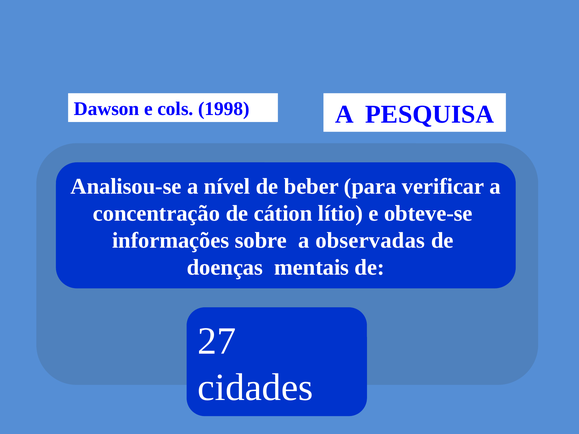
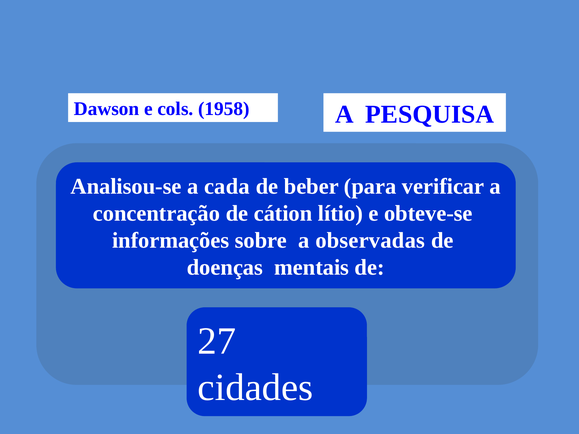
1998: 1998 -> 1958 (224, 109)
nível: nível -> cada (227, 186)
